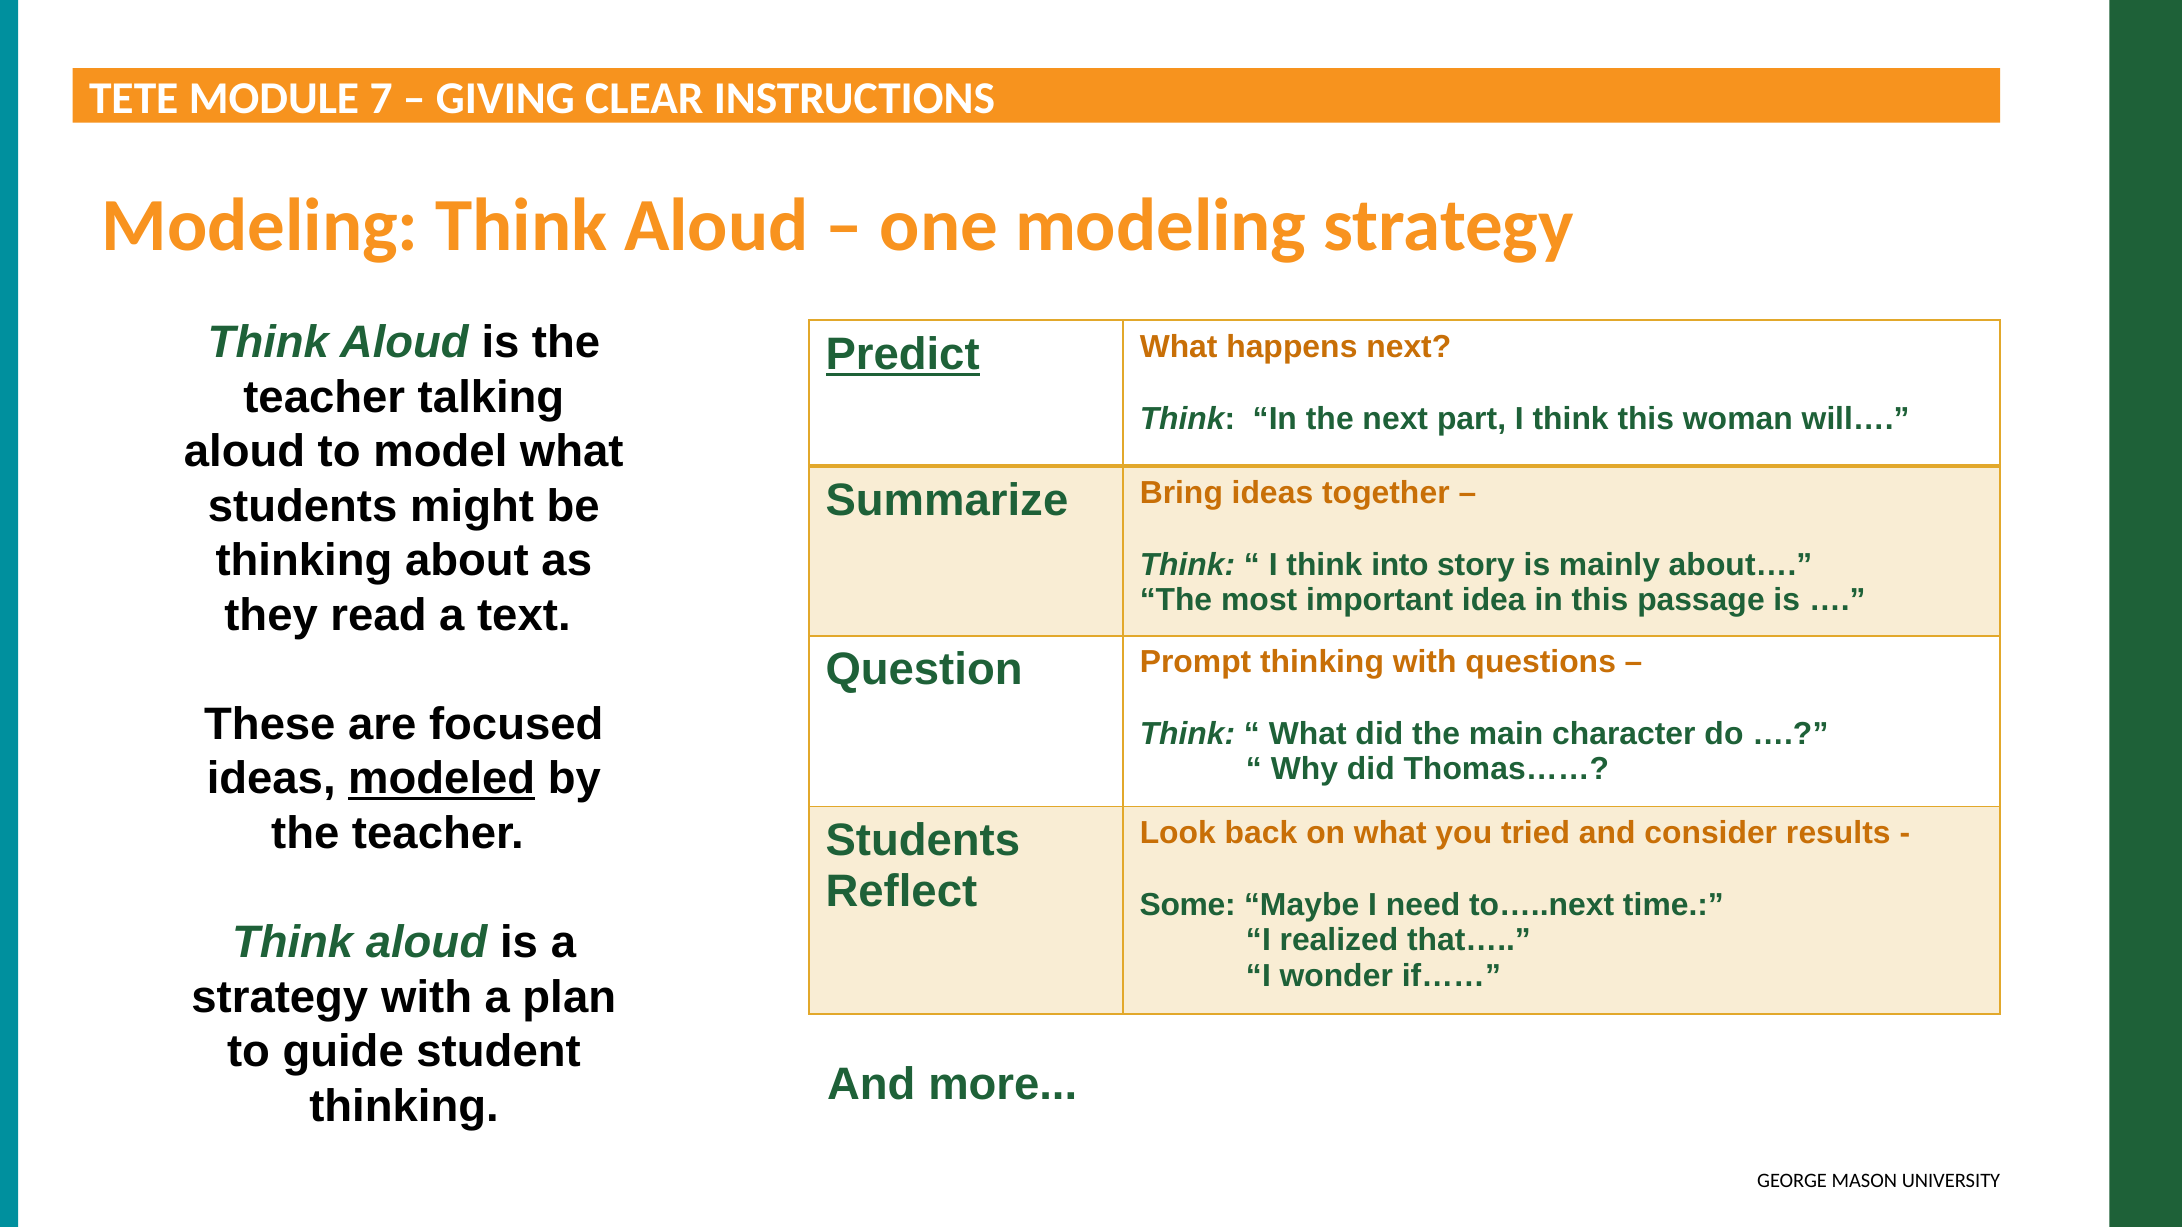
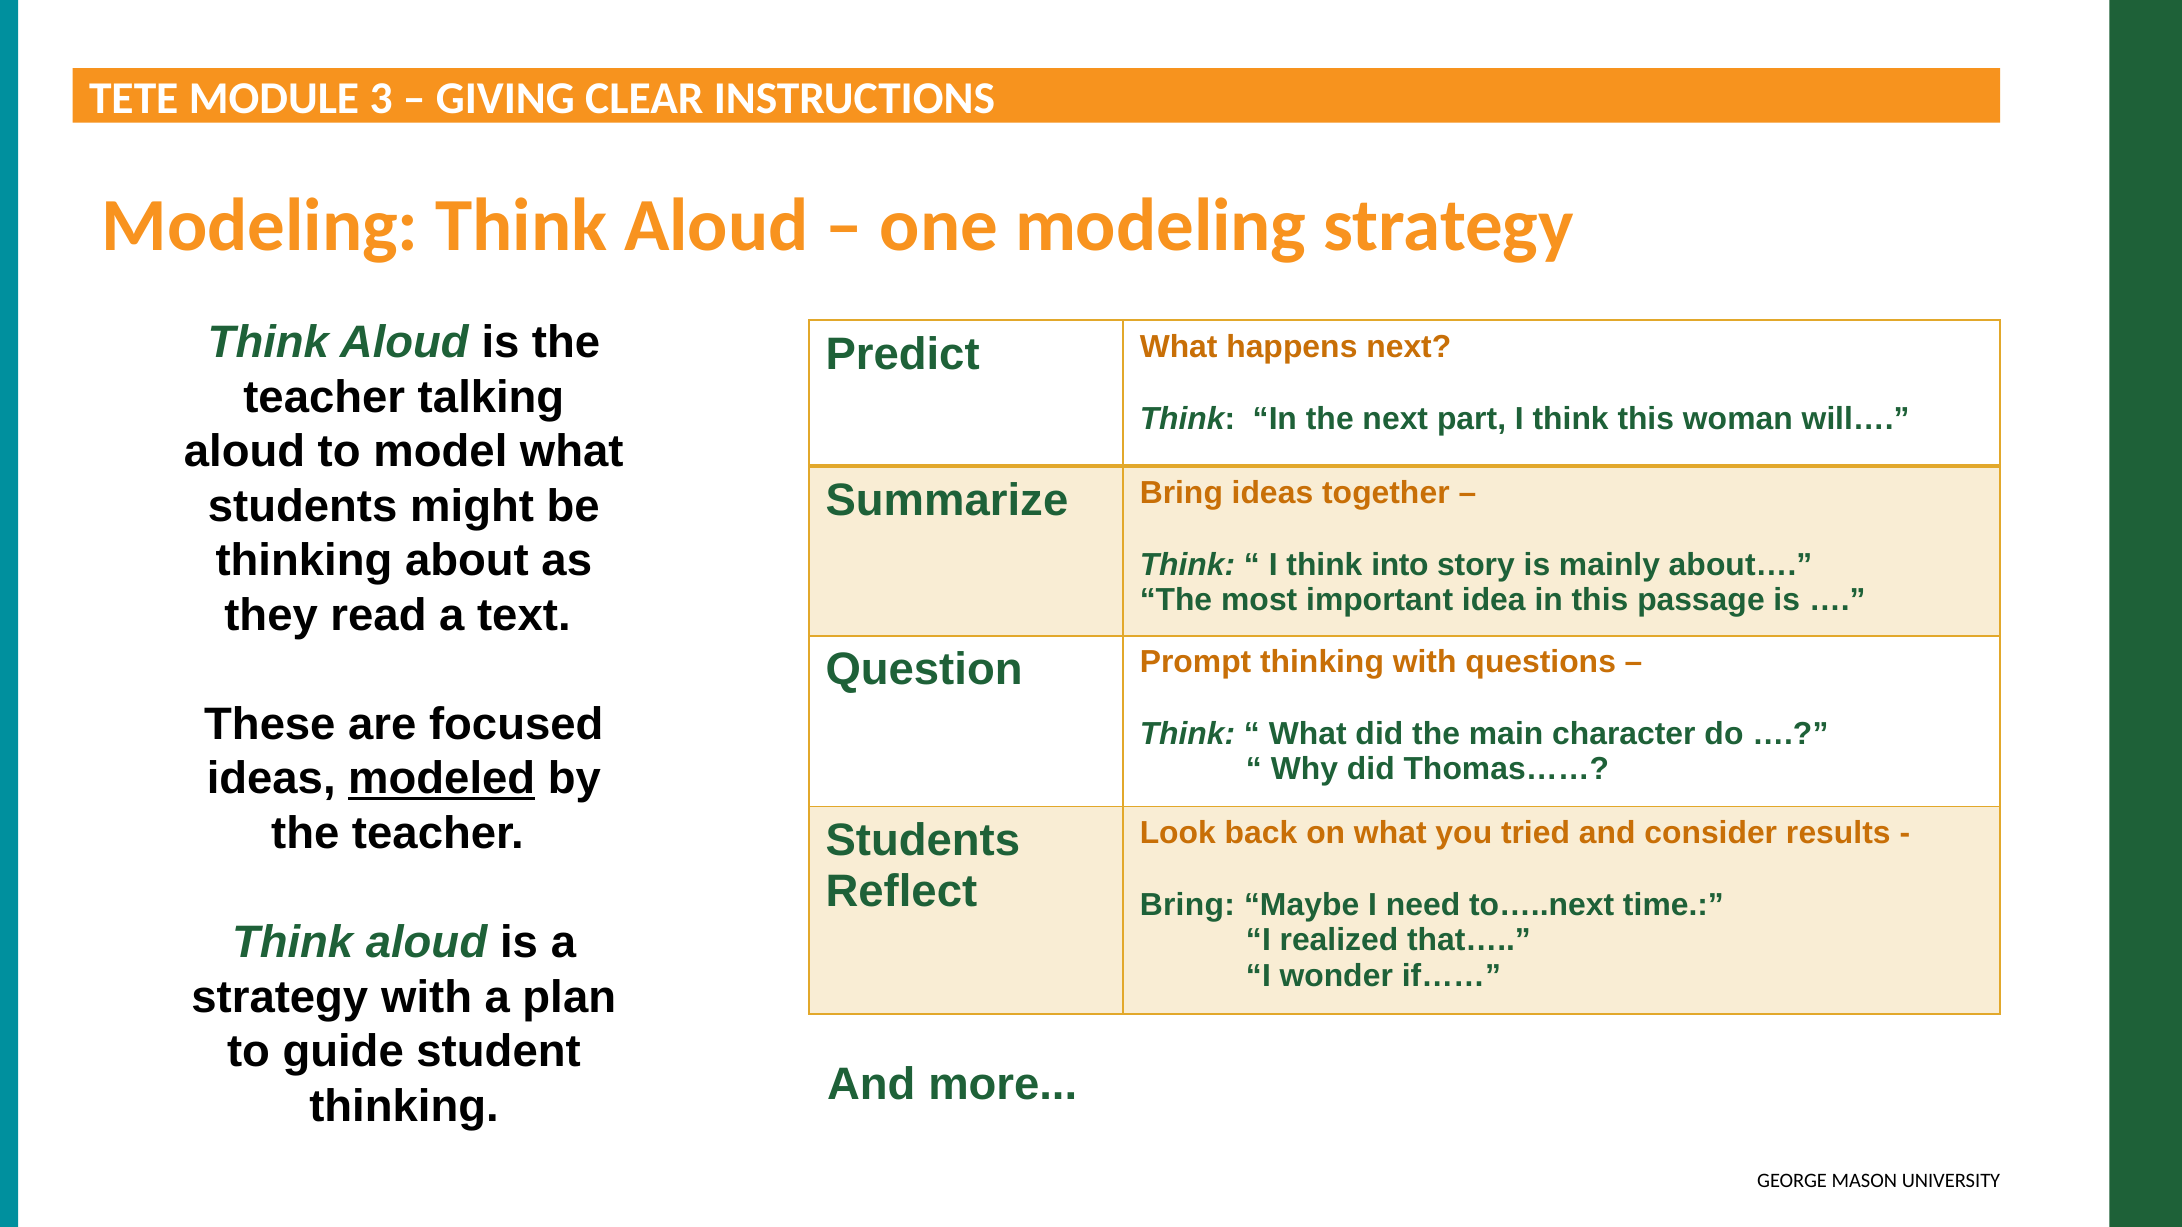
7: 7 -> 3 (381, 99)
Predict underline: present -> none (903, 355)
Some: Some -> Bring (1187, 905)
